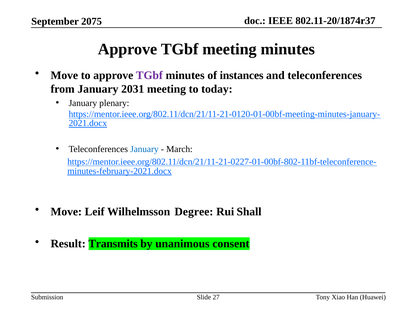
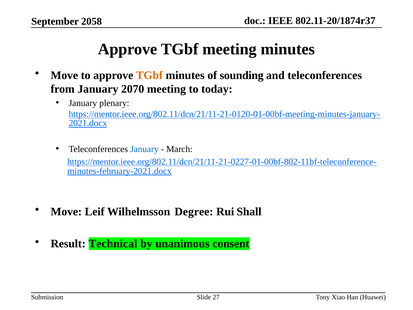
2075: 2075 -> 2058 (92, 21)
TGbf colour: purple -> orange (149, 75)
instances: instances -> sounding (242, 75)
2031: 2031 -> 2070 (133, 89)
Transmits: Transmits -> Technical (113, 244)
